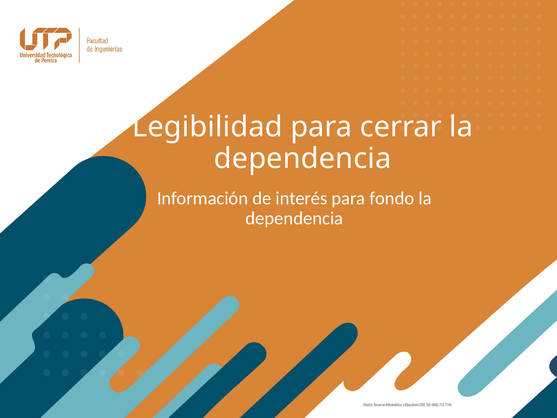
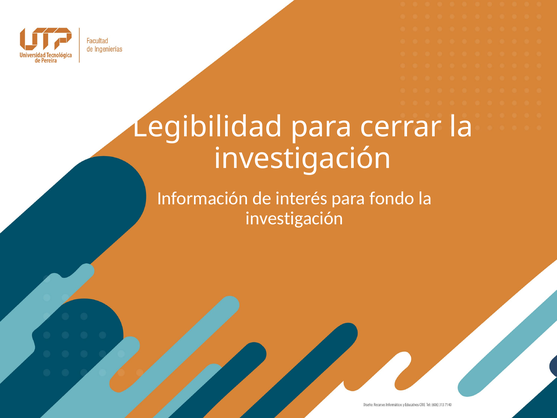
dependencia: dependencia -> investigación (303, 158)
dependencia: dependencia -> investigación (294, 218)
